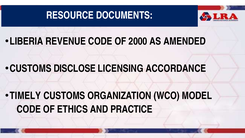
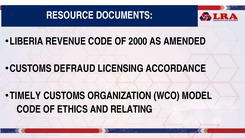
DISCLOSE: DISCLOSE -> DEFRAUD (75, 68)
PRACTICE: PRACTICE -> RELATING (131, 109)
